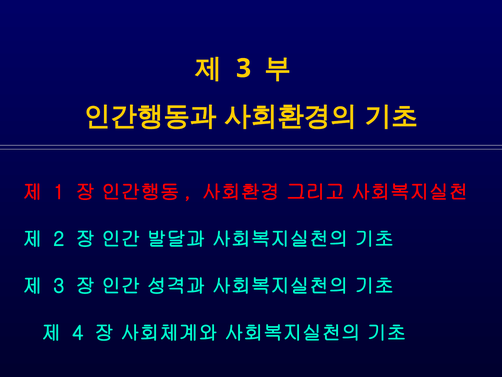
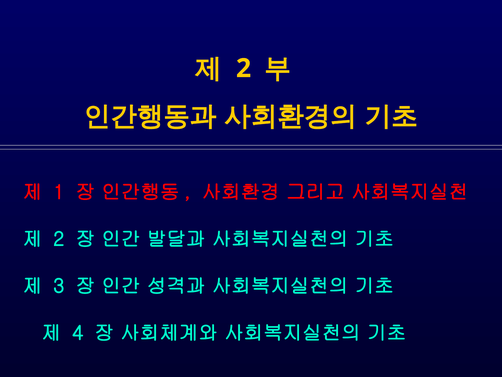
3: 3 -> 2 (244, 68)
